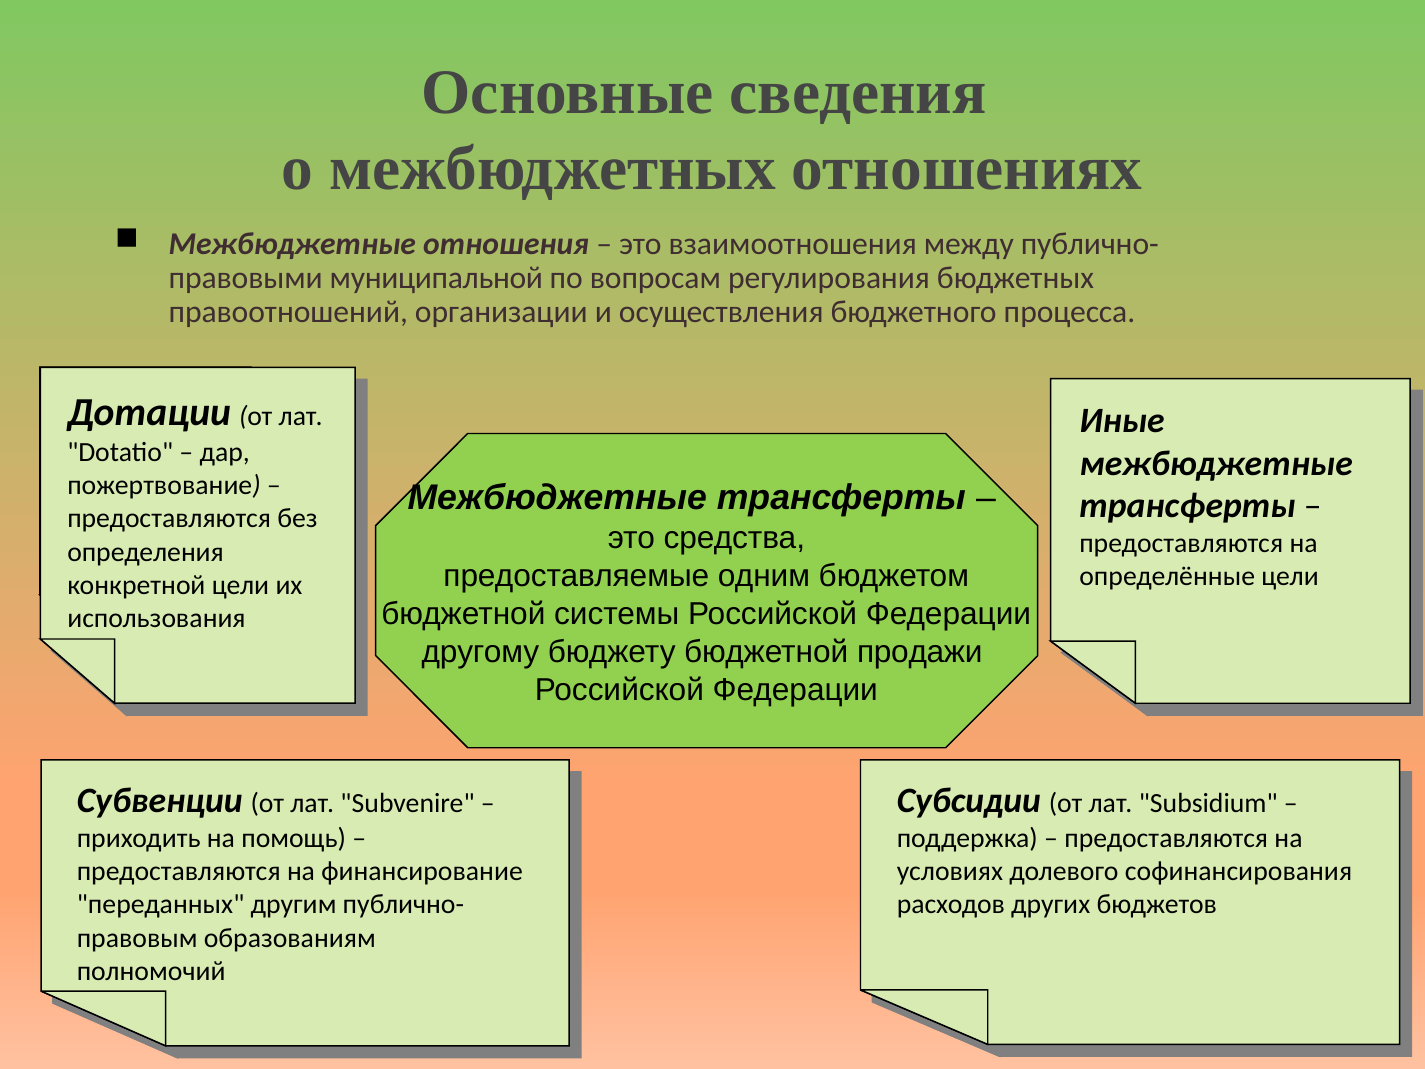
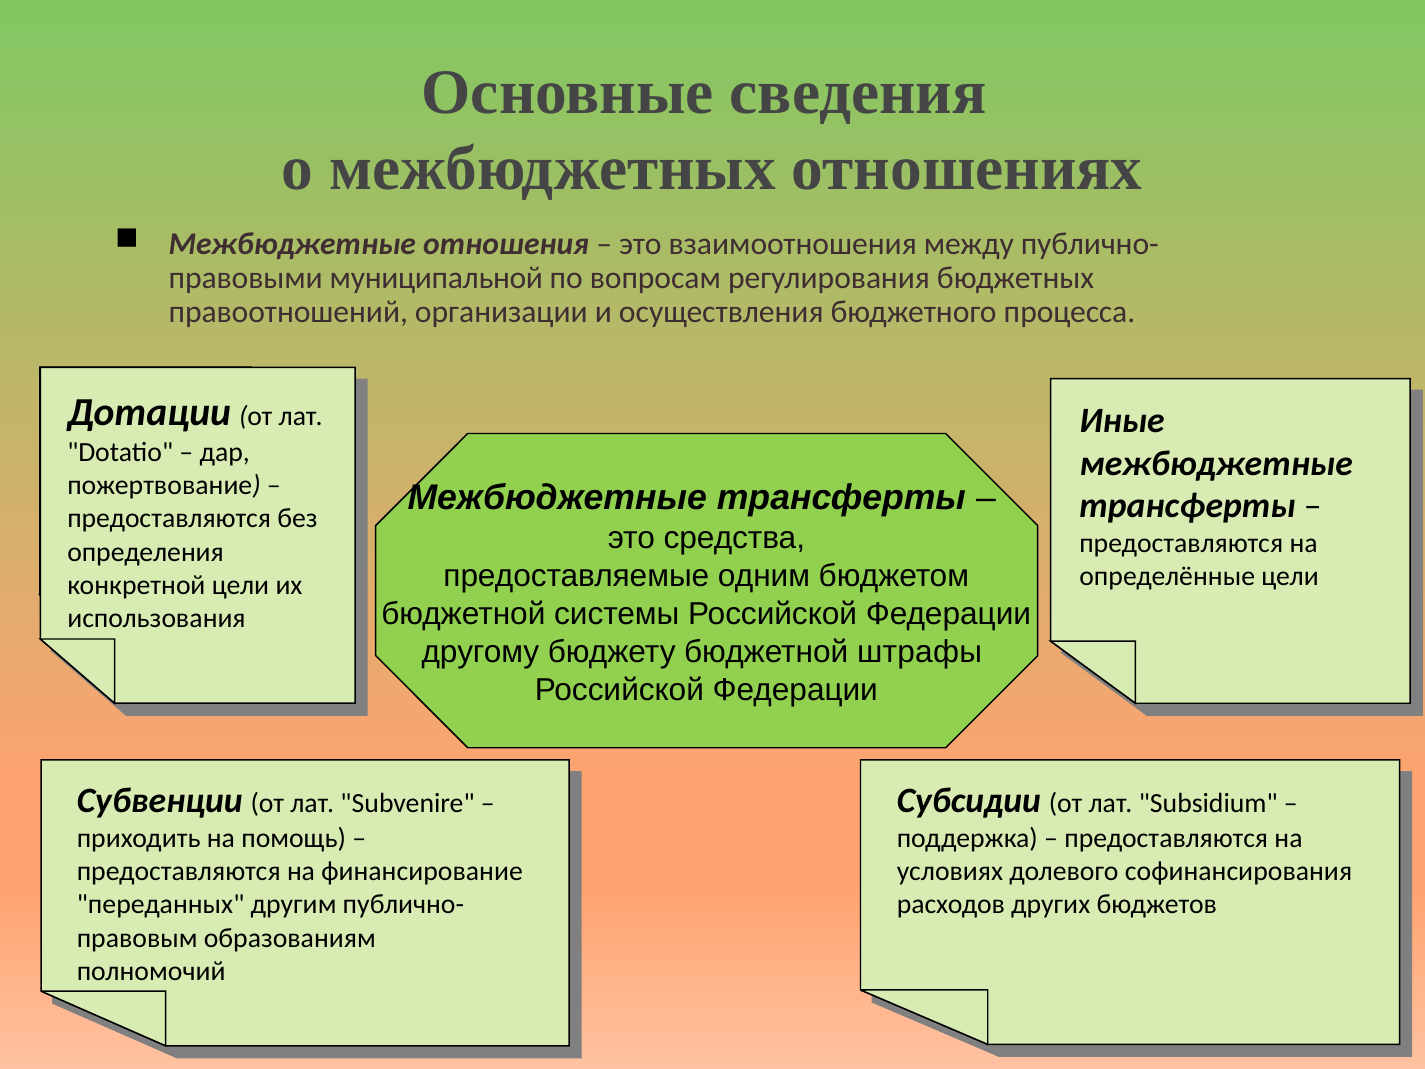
продажи: продажи -> штрафы (920, 652)
